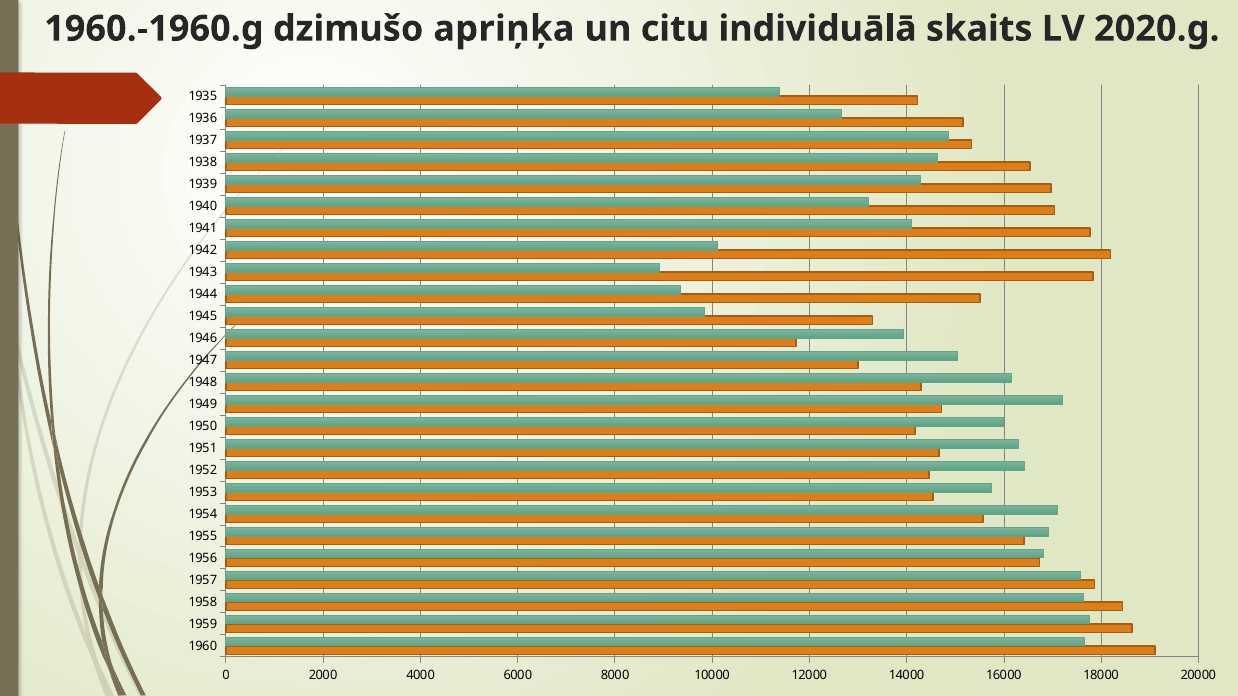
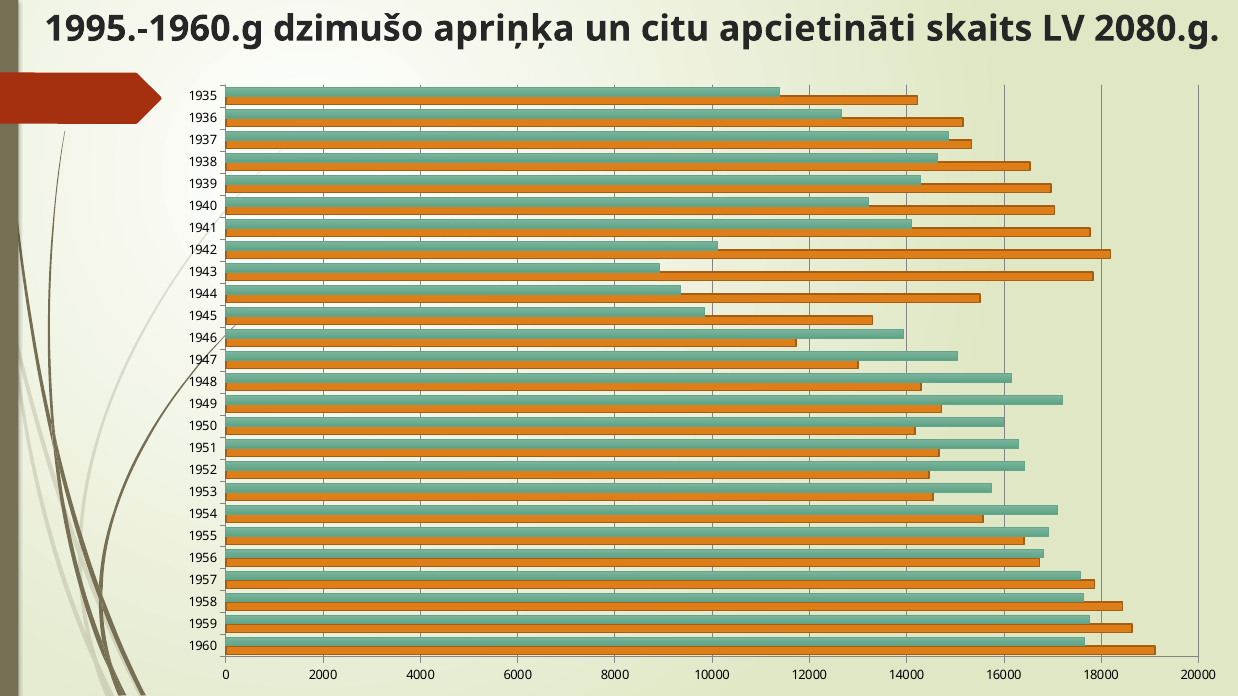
1960.-1960.g: 1960.-1960.g -> 1995.-1960.g (154, 29)
individuālā: individuālā -> apcietināti (817, 29)
2020.g: 2020.g -> 2080.g (1157, 29)
